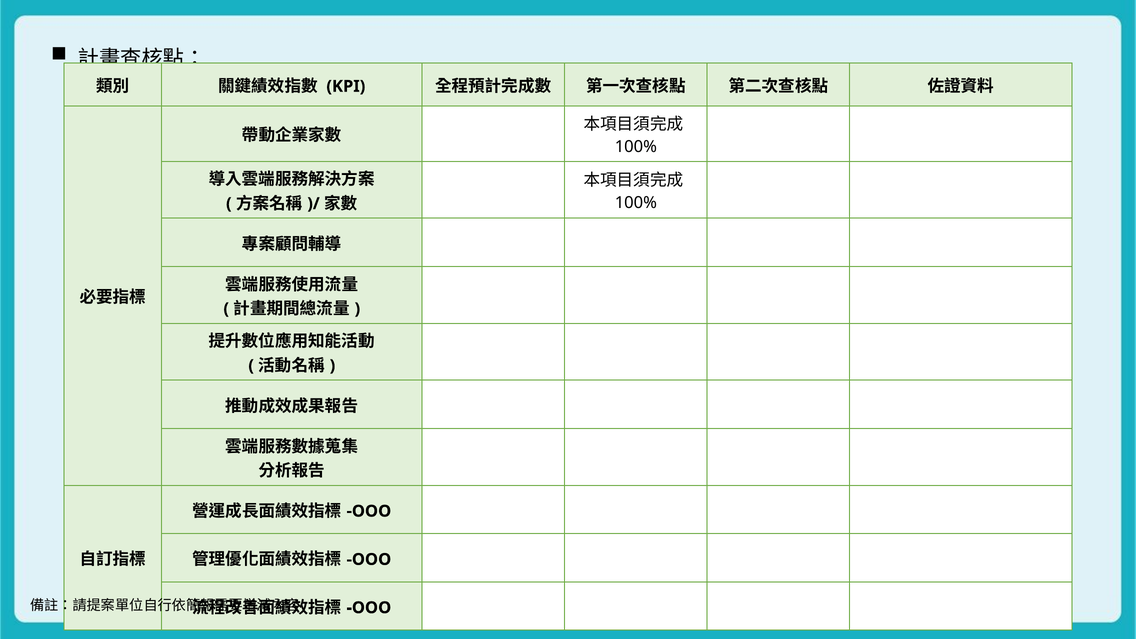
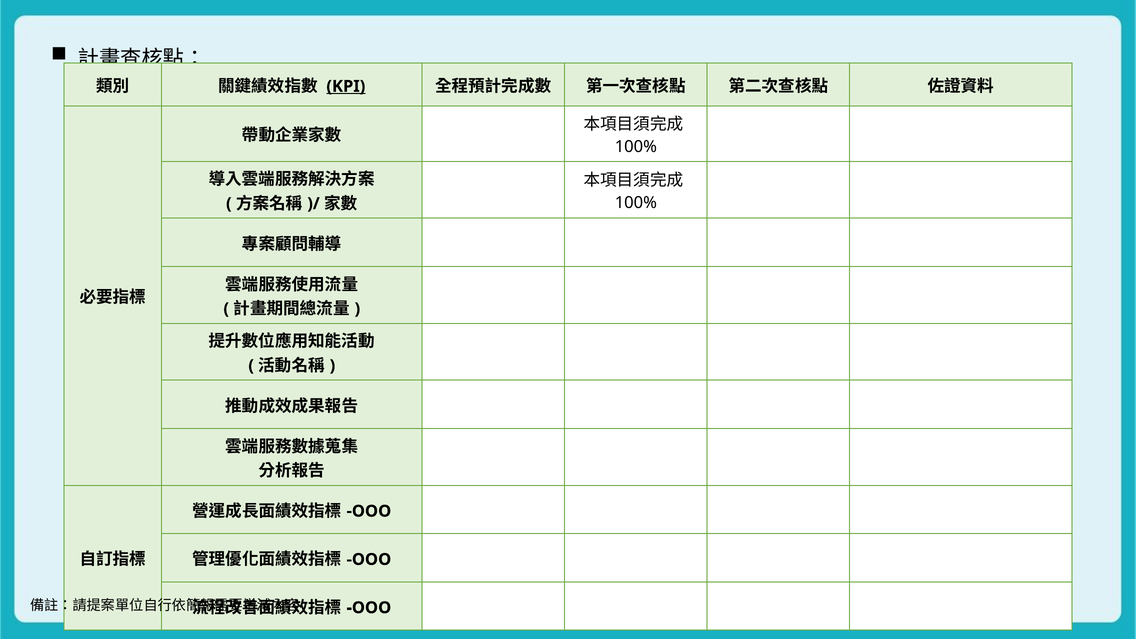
KPI underline: none -> present (346, 86)
